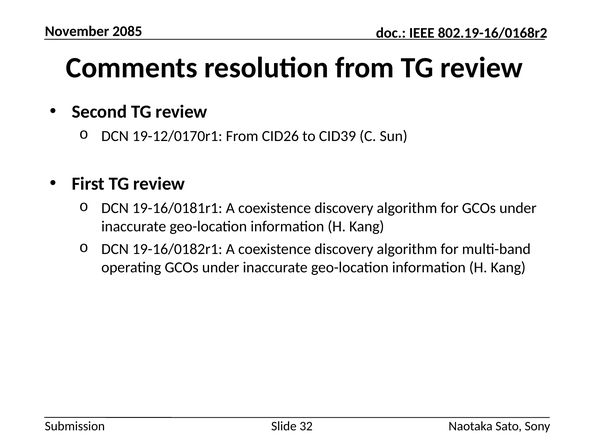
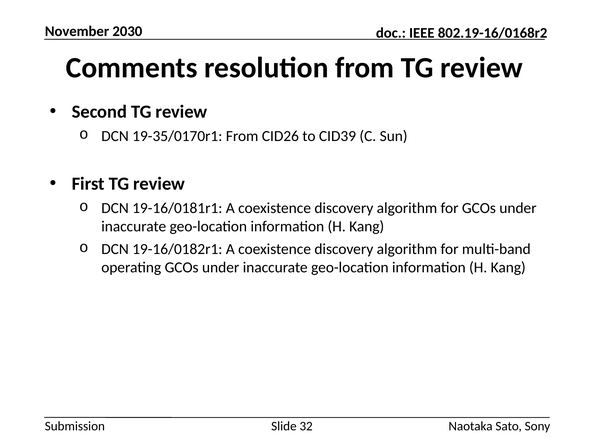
2085: 2085 -> 2030 (127, 31)
19-12/0170r1: 19-12/0170r1 -> 19-35/0170r1 (177, 136)
